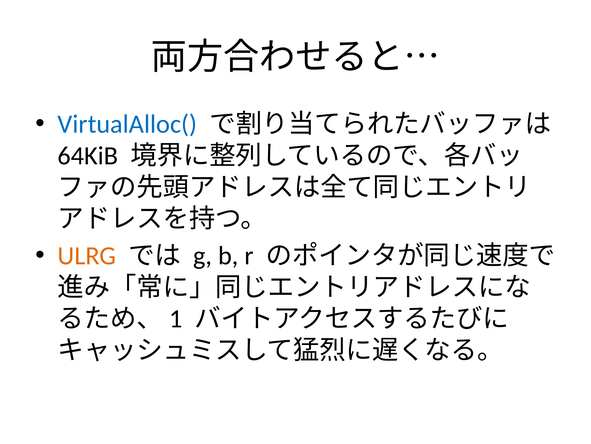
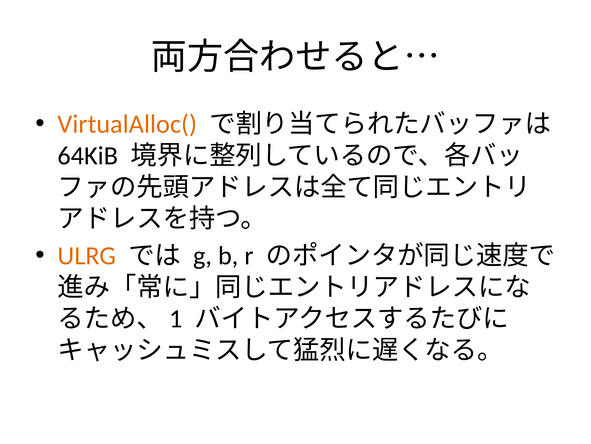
VirtualAlloc( colour: blue -> orange (127, 124)
